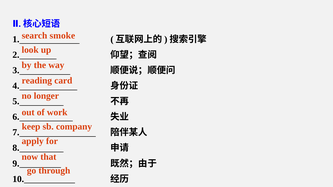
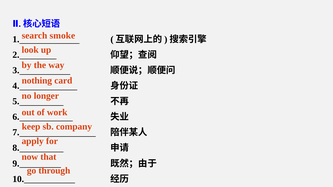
reading: reading -> nothing (37, 81)
